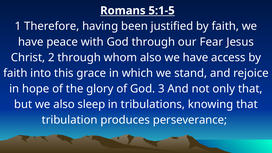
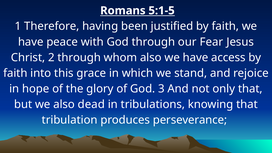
sleep: sleep -> dead (91, 104)
